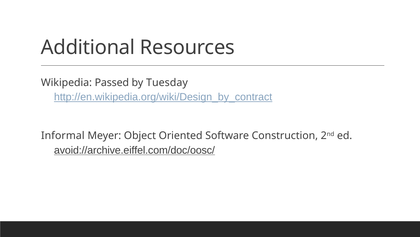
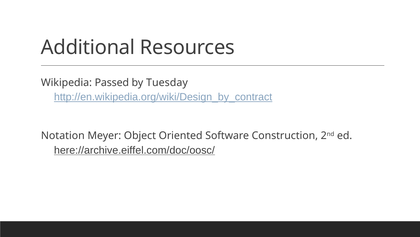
Informal: Informal -> Notation (63, 135)
avoid://archive.eiffel.com/doc/oosc/: avoid://archive.eiffel.com/doc/oosc/ -> here://archive.eiffel.com/doc/oosc/ (134, 150)
